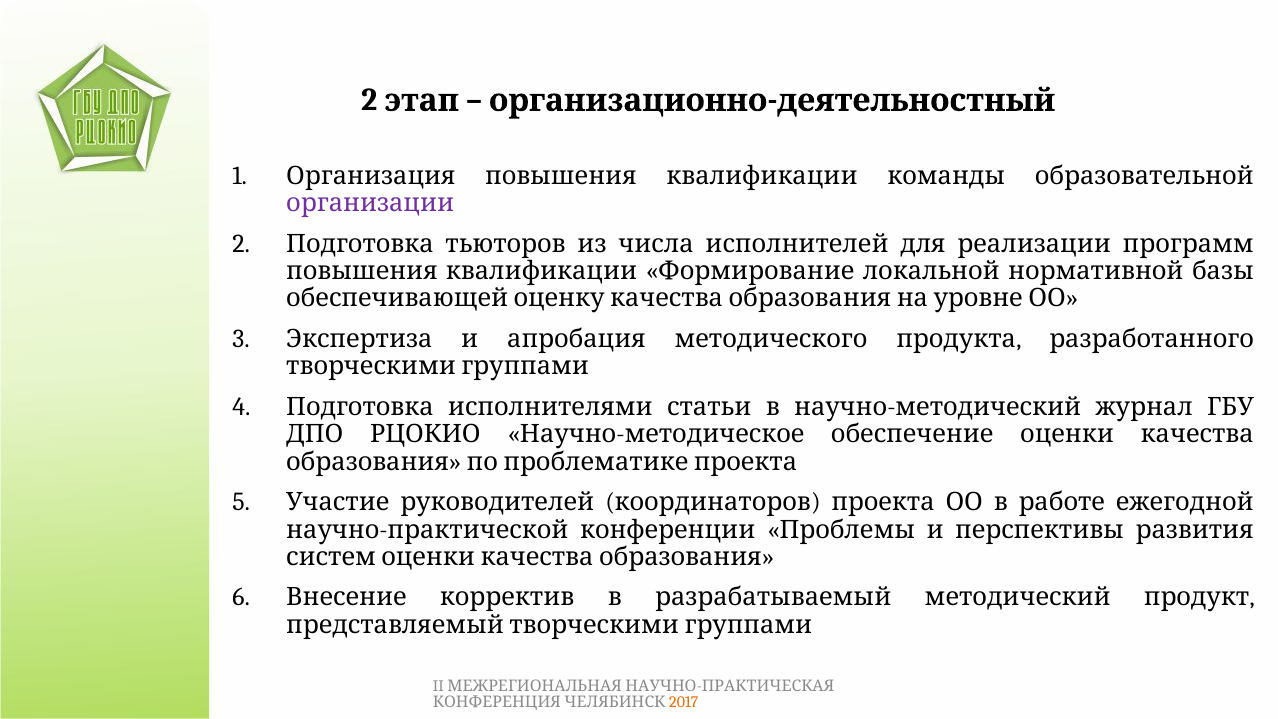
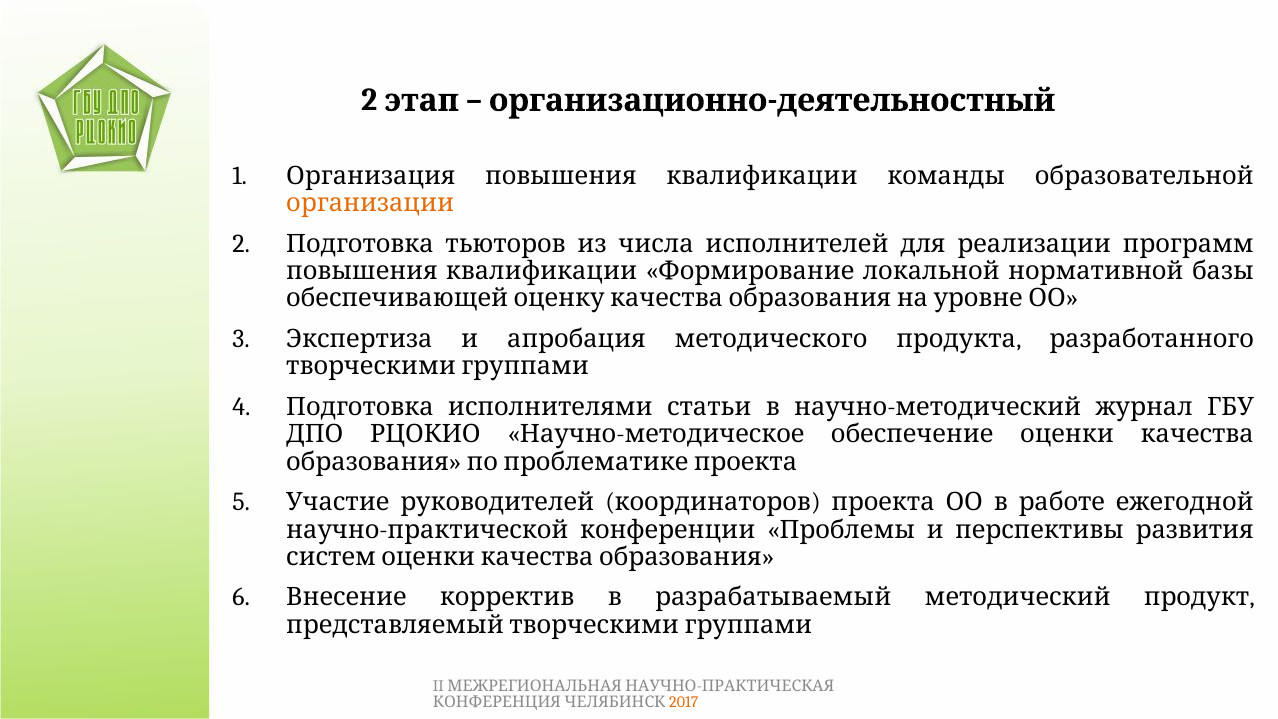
организации colour: purple -> orange (370, 203)
